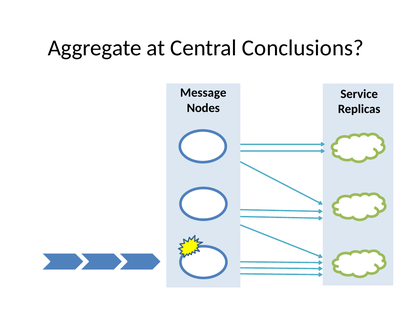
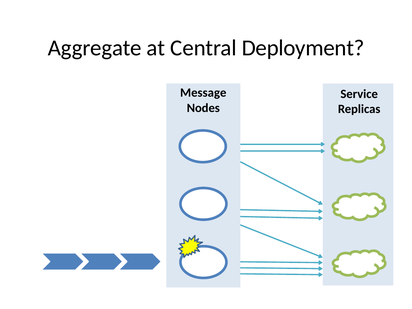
Conclusions: Conclusions -> Deployment (303, 48)
